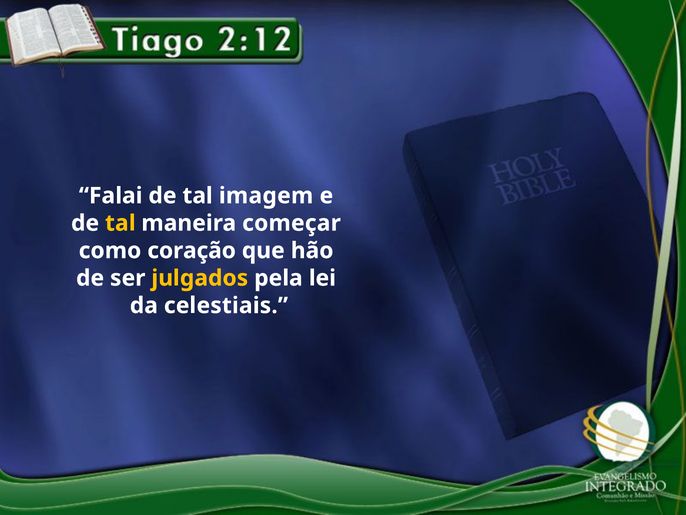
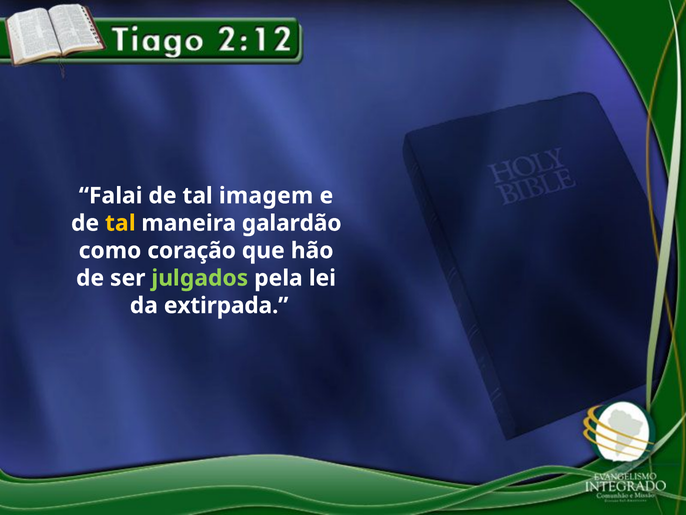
começar: começar -> galardão (292, 223)
julgados colour: yellow -> light green (200, 278)
celestiais: celestiais -> extirpada (226, 305)
